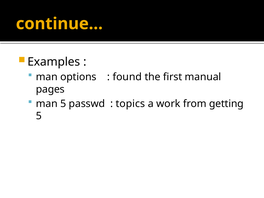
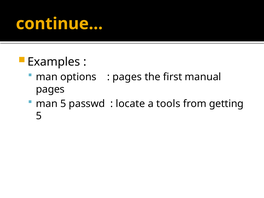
found: found -> pages (127, 77)
topics: topics -> locate (130, 104)
work: work -> tools (168, 104)
